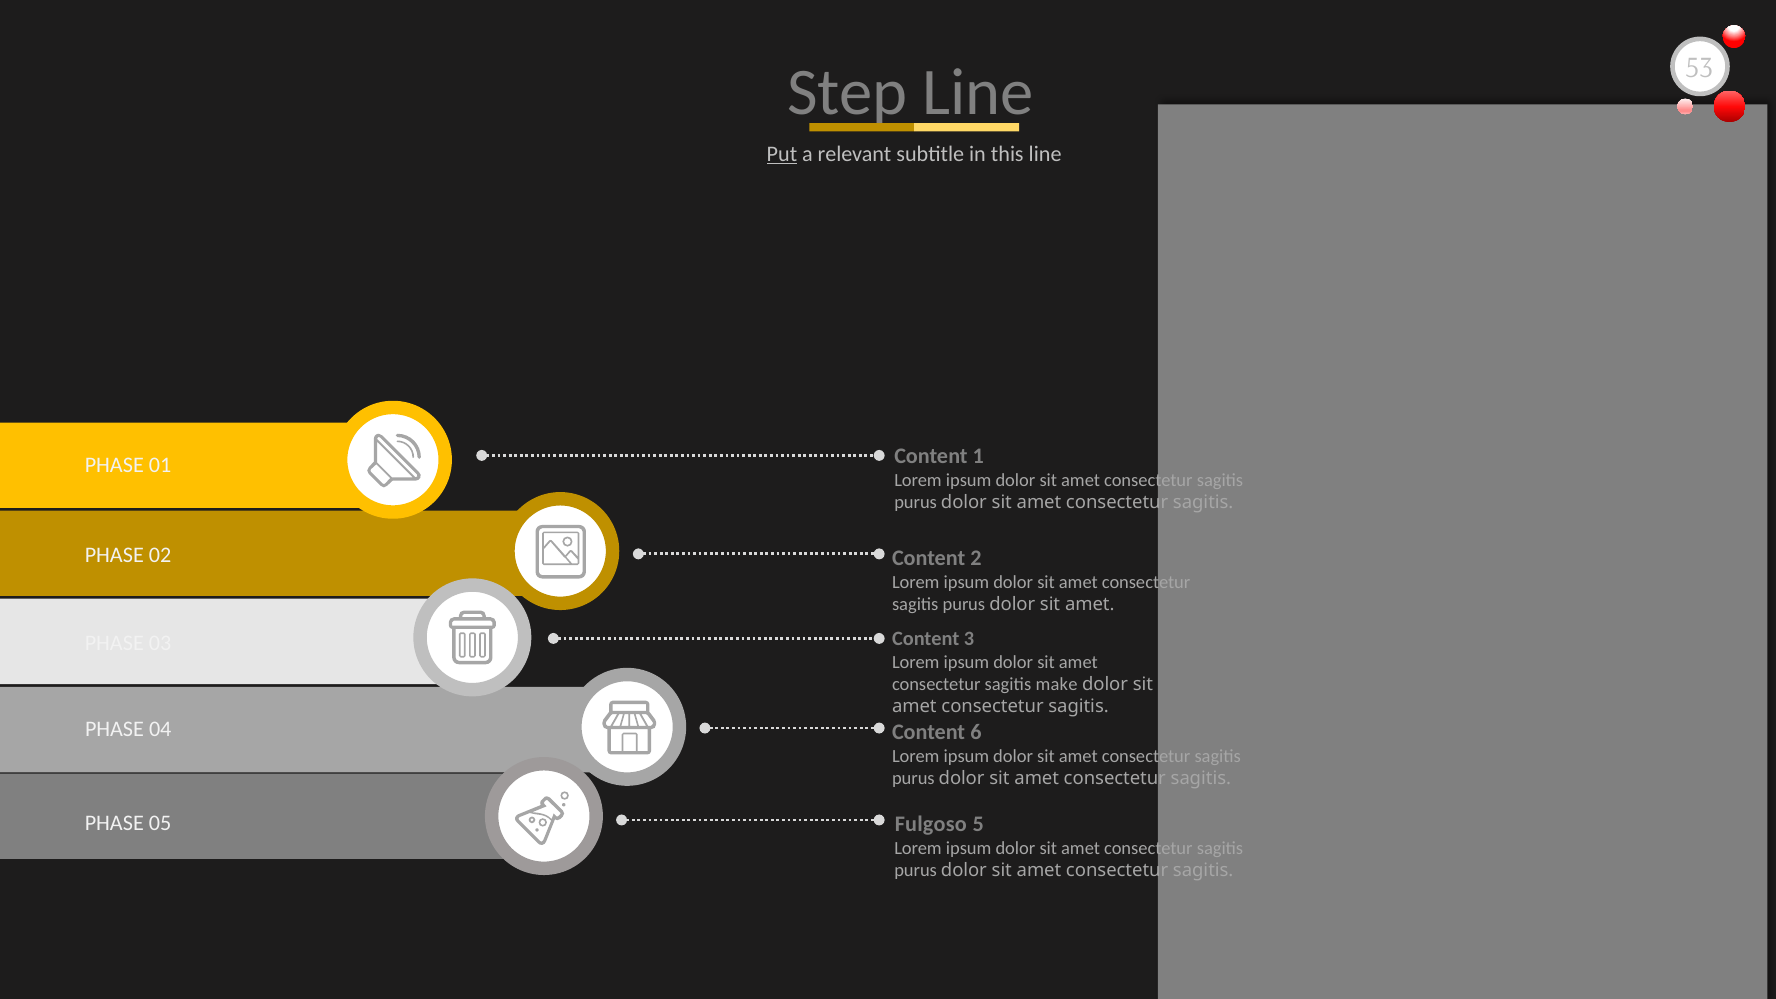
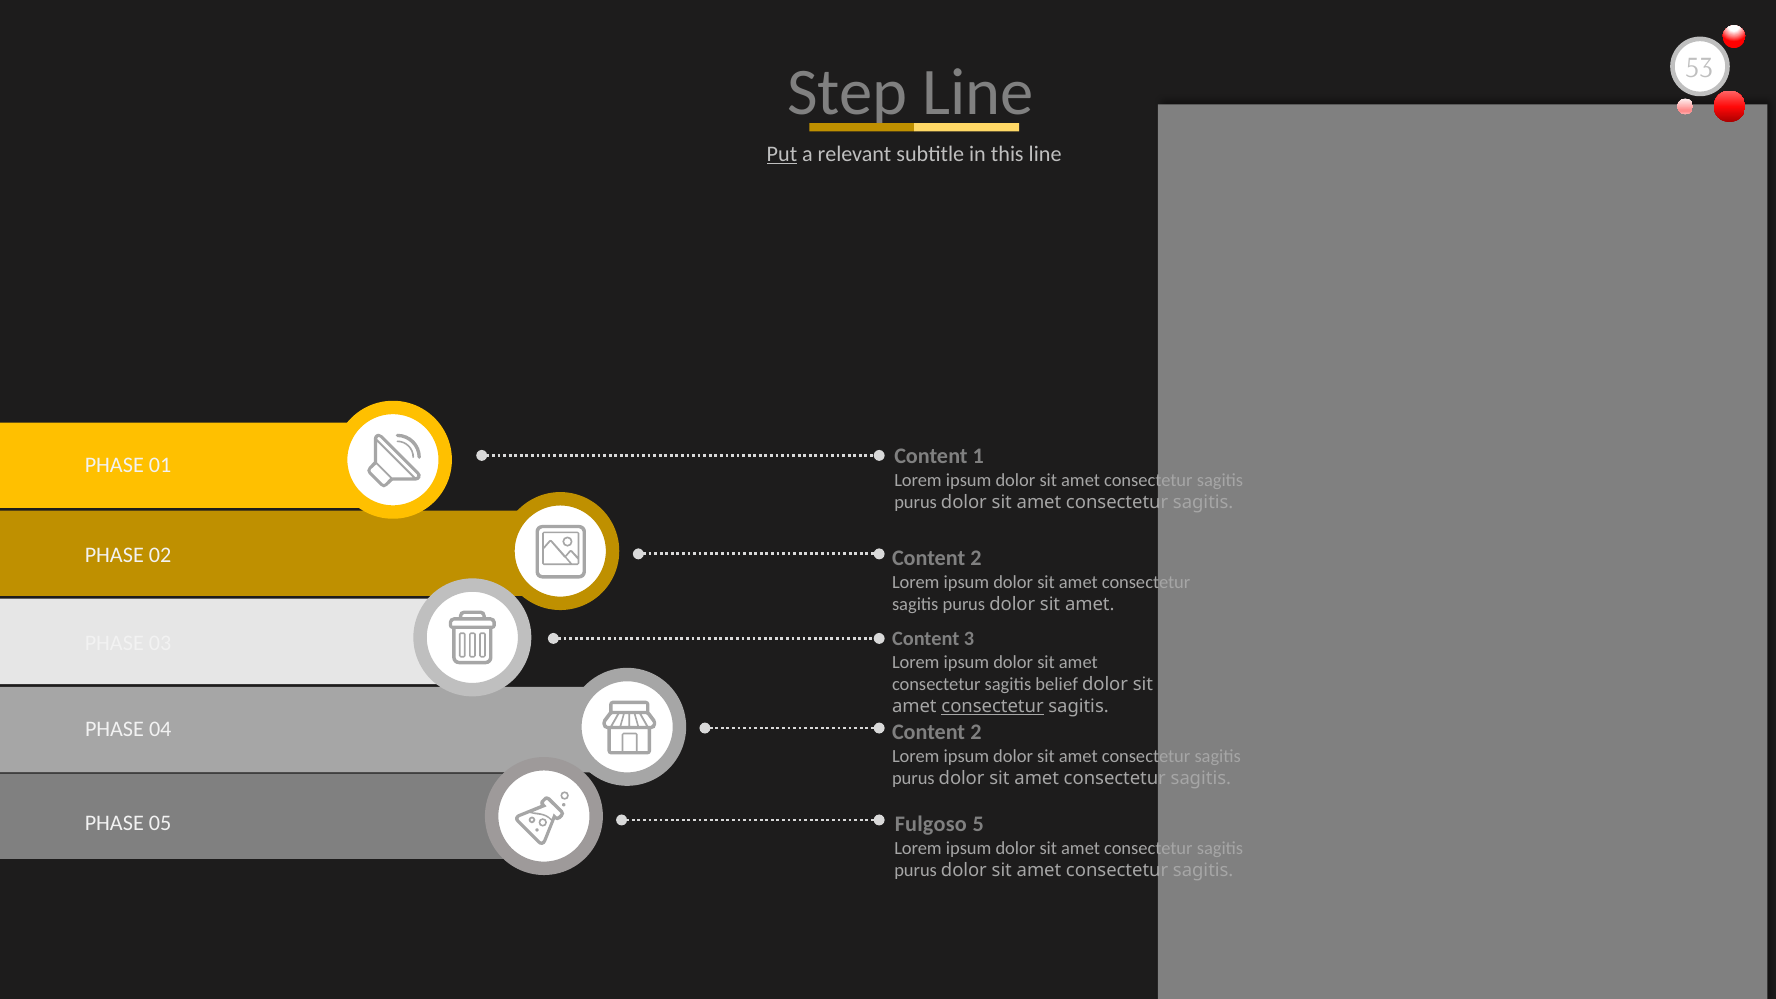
make: make -> belief (1057, 685)
consectetur underline: none -> present (993, 707)
6: 6 -> 2 (976, 732)
